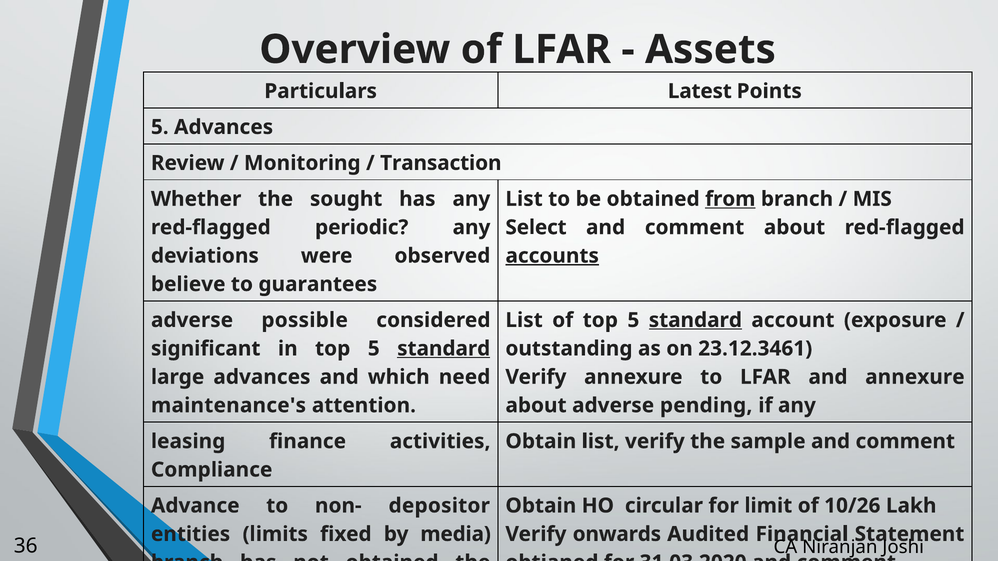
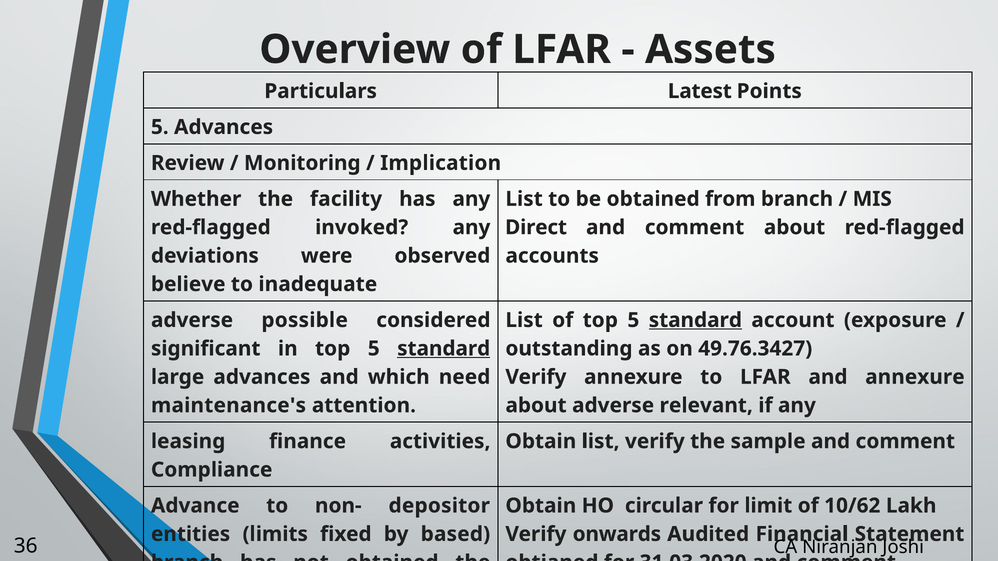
Transaction: Transaction -> Implication (441, 163)
sought: sought -> facility (346, 199)
from underline: present -> none (730, 199)
periodic: periodic -> invoked (362, 228)
Select: Select -> Direct (536, 228)
accounts underline: present -> none (552, 256)
guarantees: guarantees -> inadequate (318, 284)
23.12.3461: 23.12.3461 -> 49.76.3427 (755, 349)
pending: pending -> relevant (706, 406)
10/26: 10/26 -> 10/62 (852, 506)
media: media -> based (455, 534)
